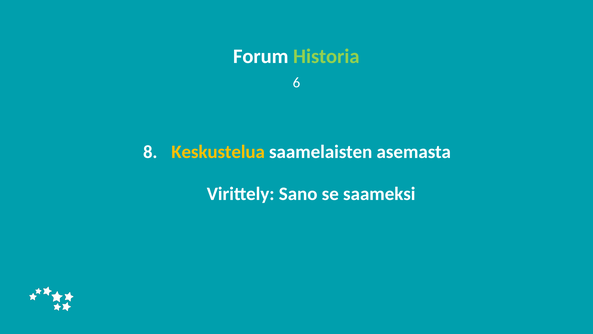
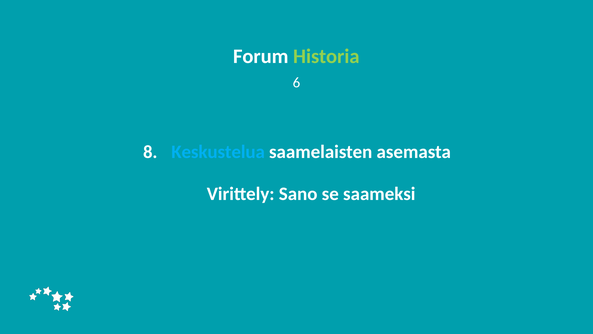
Keskustelua colour: yellow -> light blue (218, 152)
